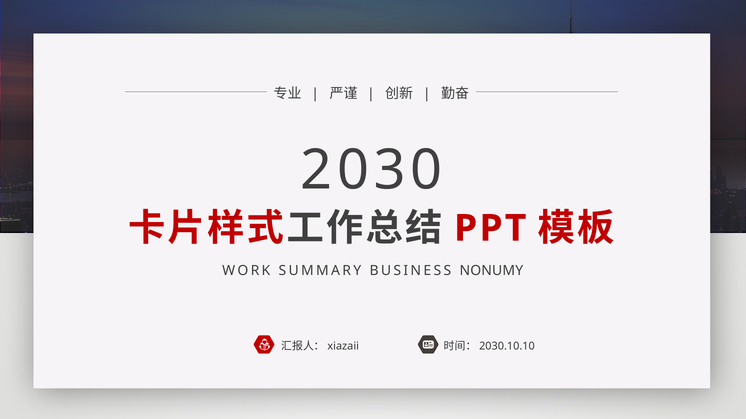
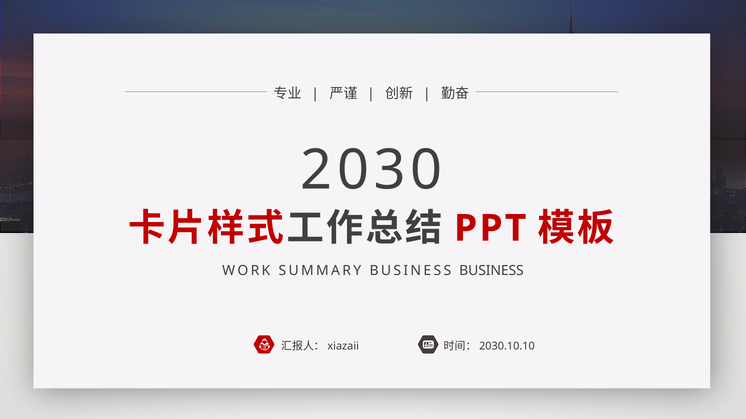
BUSINESS NONUMY: NONUMY -> BUSINESS (491, 271)
